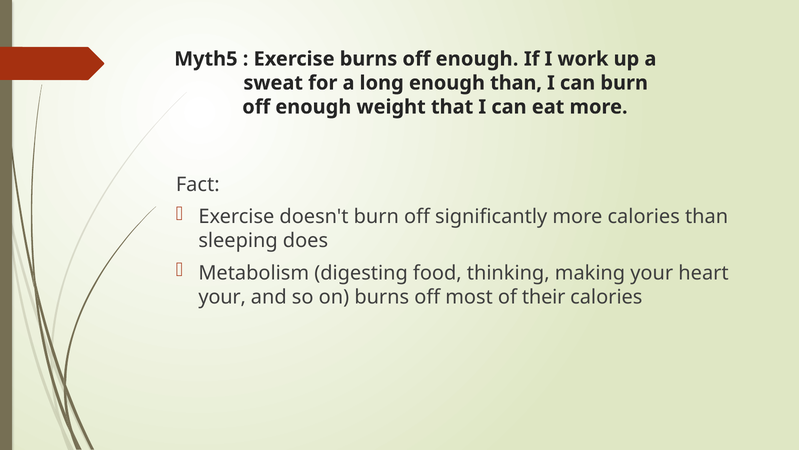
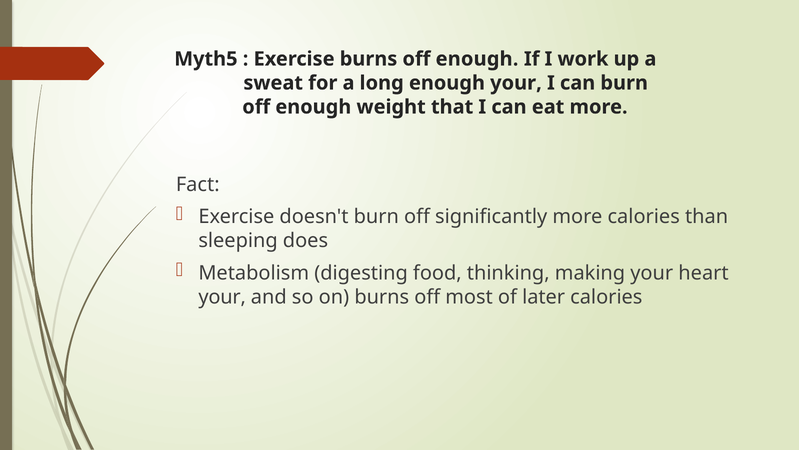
enough than: than -> your (516, 83)
their: their -> later (544, 297)
